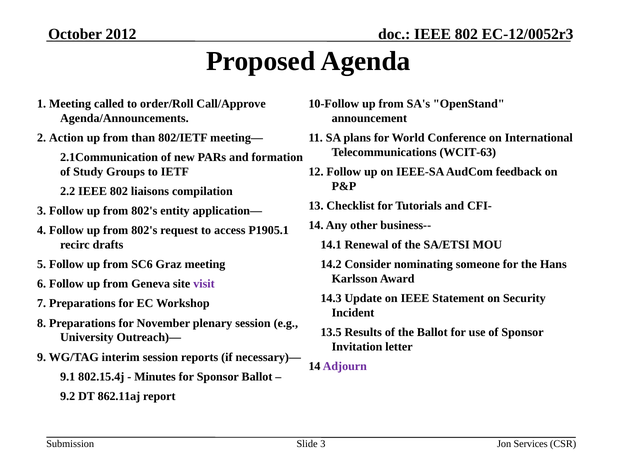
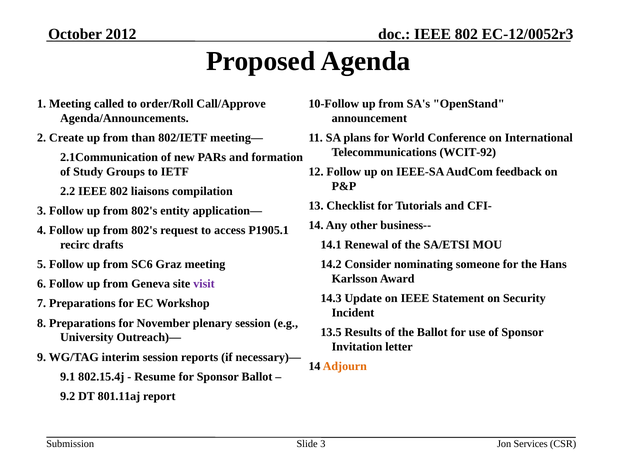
Action: Action -> Create (66, 138)
WCIT-63: WCIT-63 -> WCIT-92 (468, 152)
Adjourn colour: purple -> orange (345, 366)
Minutes: Minutes -> Resume (155, 376)
862.11aj: 862.11aj -> 801.11aj (119, 396)
